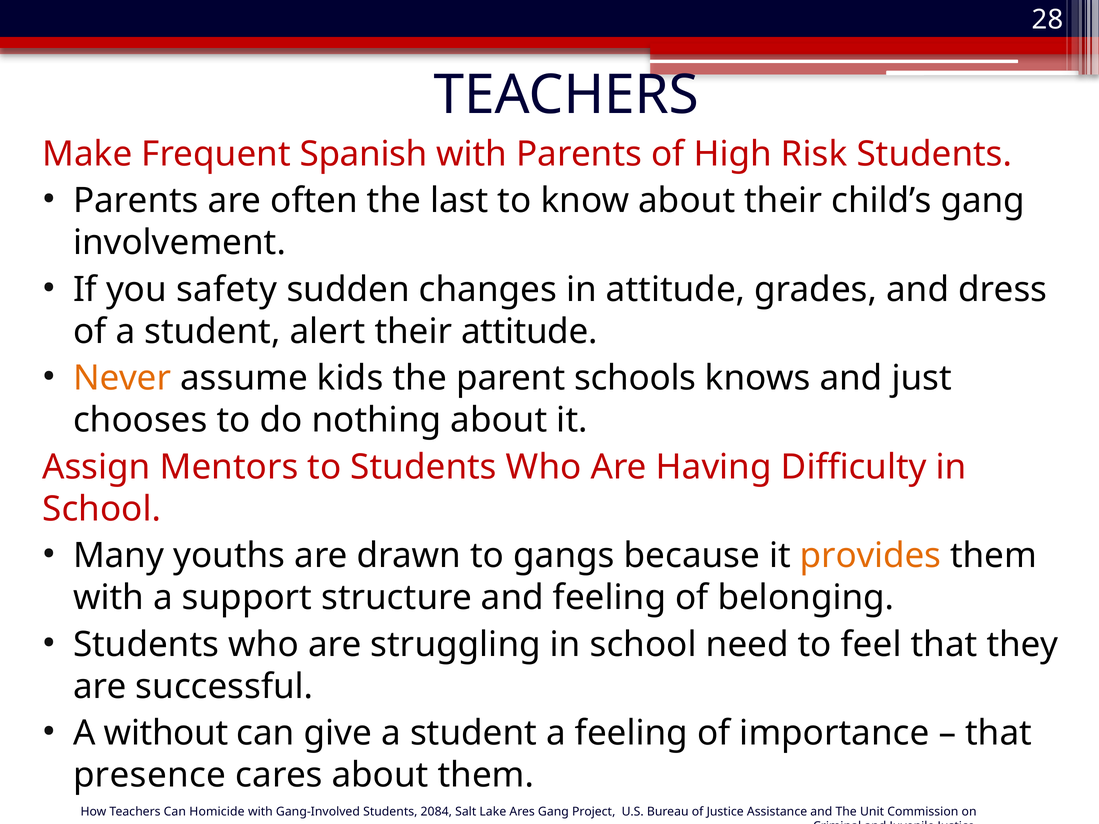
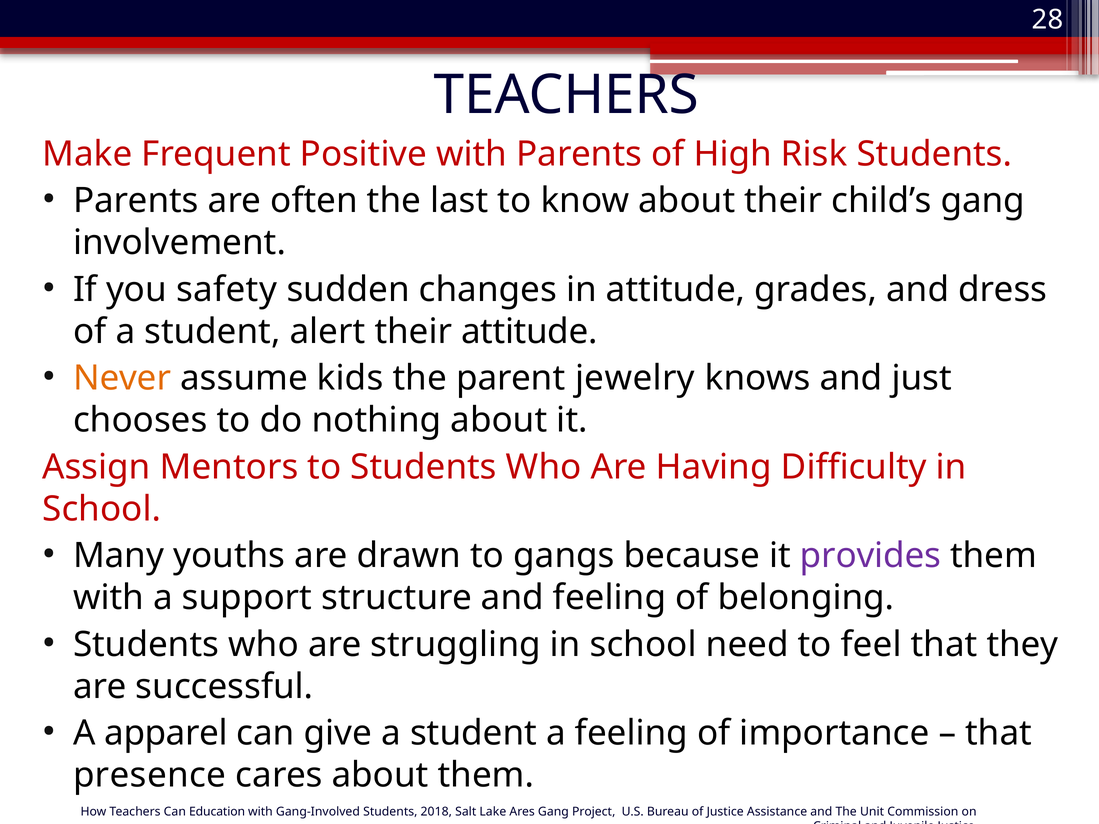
Spanish: Spanish -> Positive (363, 154)
schools: schools -> jewelry (635, 378)
provides colour: orange -> purple (871, 556)
without: without -> apparel (166, 734)
Homicide: Homicide -> Education (217, 812)
2084: 2084 -> 2018 (436, 812)
